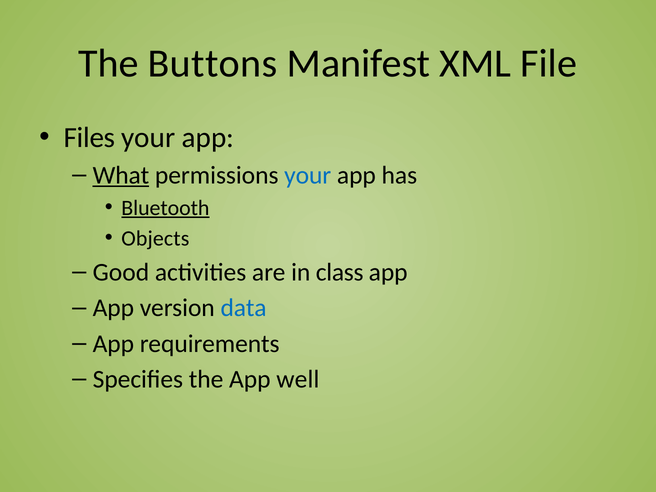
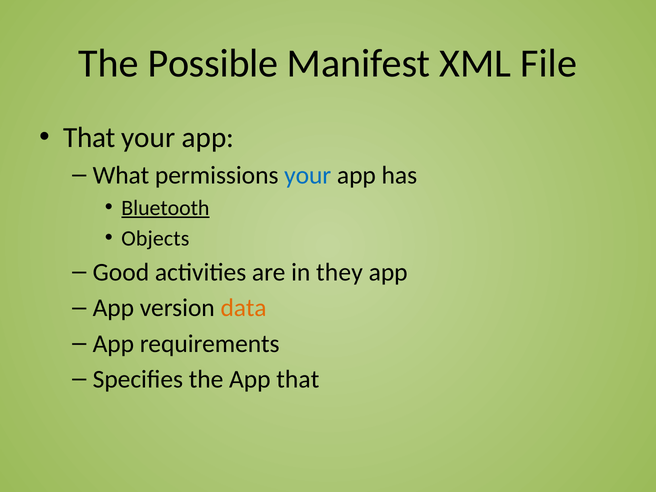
Buttons: Buttons -> Possible (213, 64)
Files: Files -> That (90, 138)
What underline: present -> none (121, 175)
class: class -> they (339, 272)
data colour: blue -> orange (244, 308)
App well: well -> that (298, 379)
